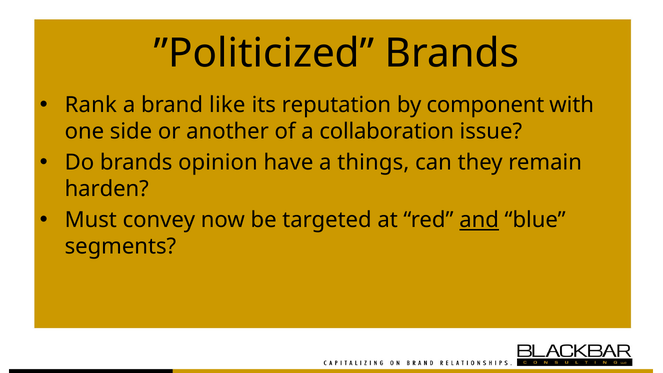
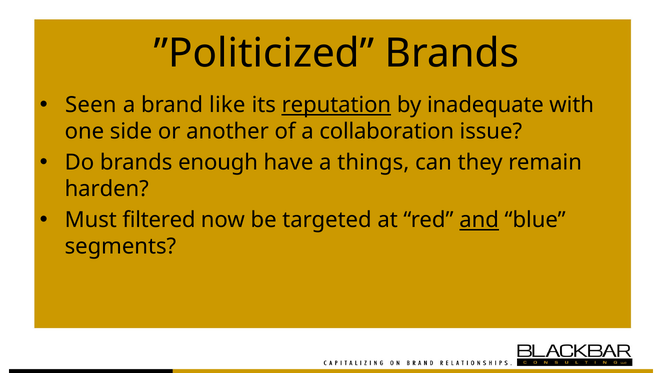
Rank: Rank -> Seen (91, 105)
reputation underline: none -> present (336, 105)
component: component -> inadequate (485, 105)
opinion: opinion -> enough (218, 163)
convey: convey -> filtered (159, 220)
